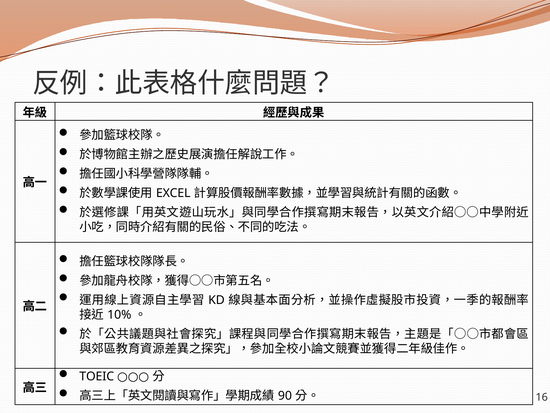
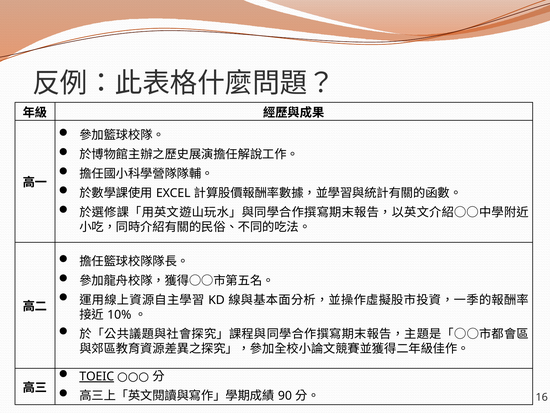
TOEIC underline: none -> present (97, 376)
